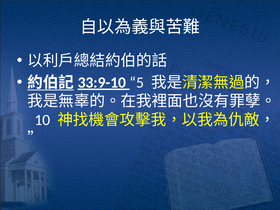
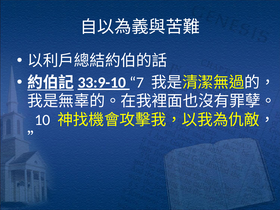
5: 5 -> 7 (137, 83)
